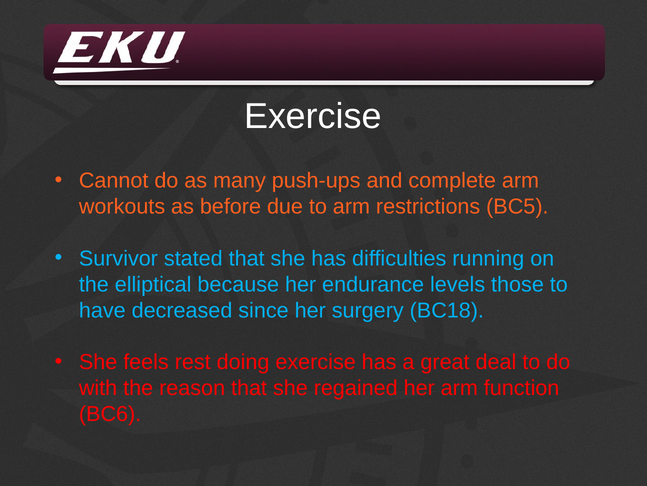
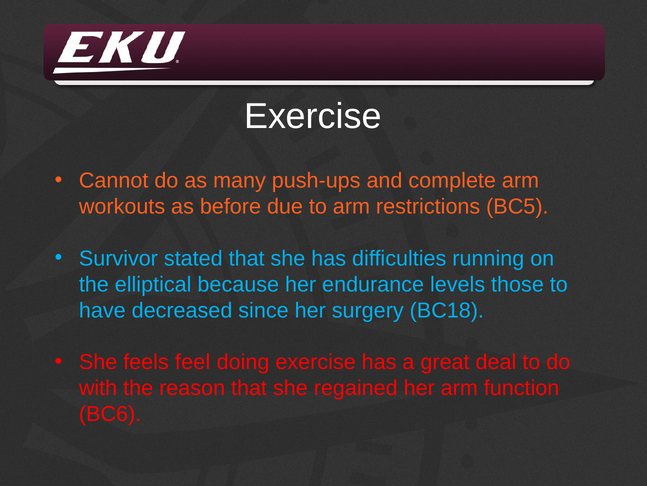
rest: rest -> feel (193, 362)
